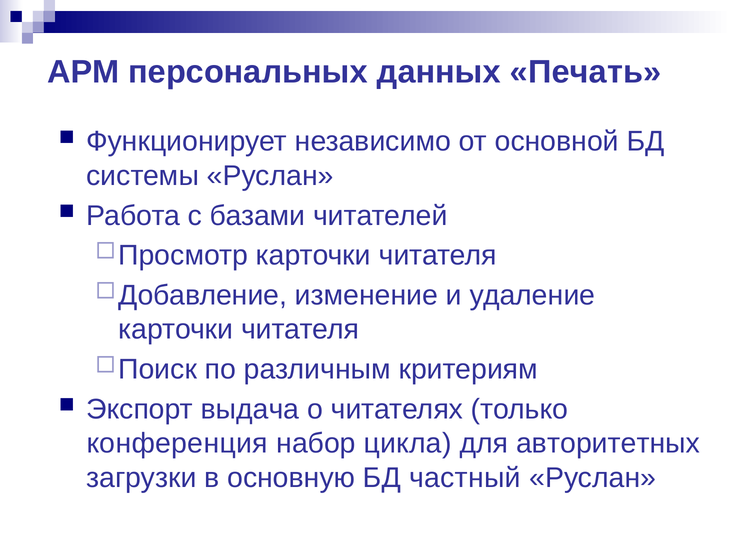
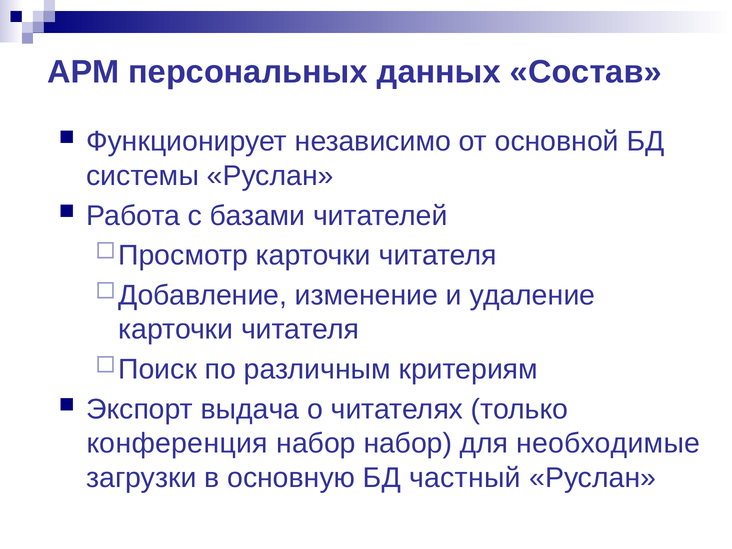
Печать: Печать -> Состав (586, 72)
набор цикла: цикла -> набор (408, 444)
авторитетных: авторитетных -> необходимые (608, 444)
